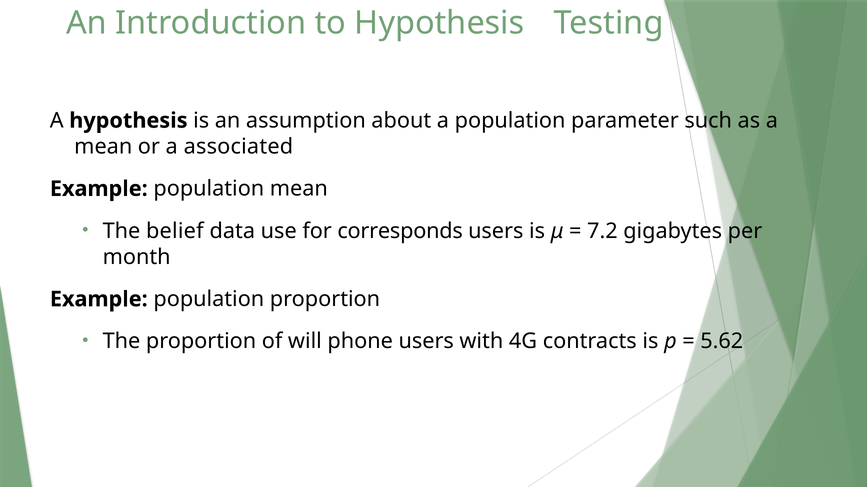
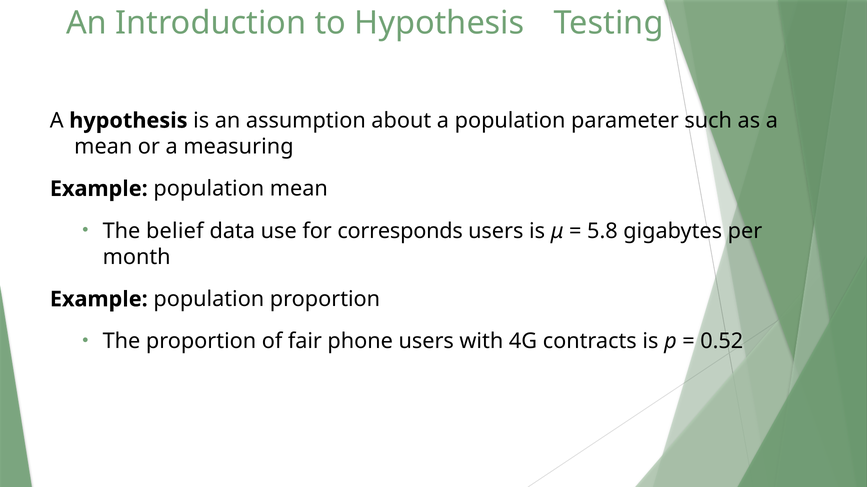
associated: associated -> measuring (239, 147)
7.2: 7.2 -> 5.8 (602, 231)
will: will -> fair (305, 342)
5.62: 5.62 -> 0.52 (722, 342)
